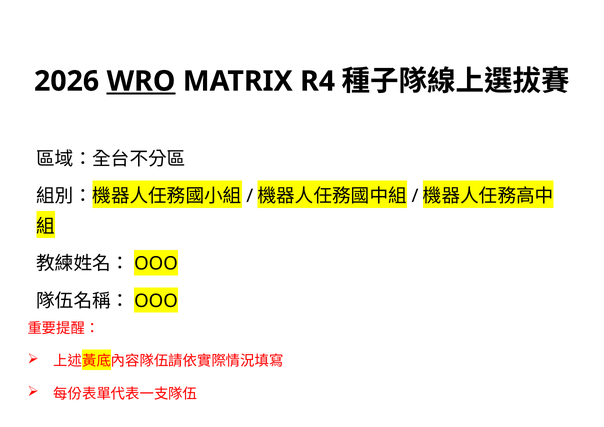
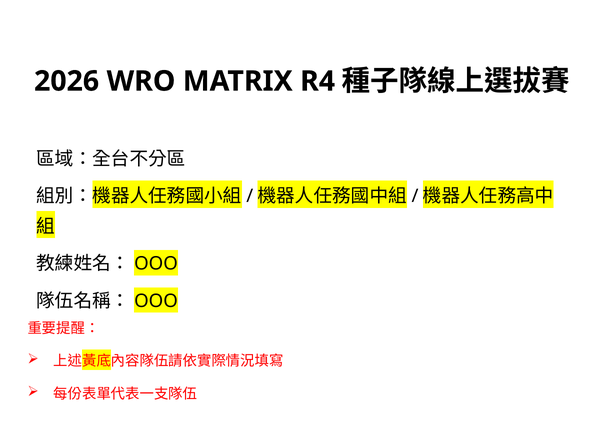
WRO underline: present -> none (141, 81)
